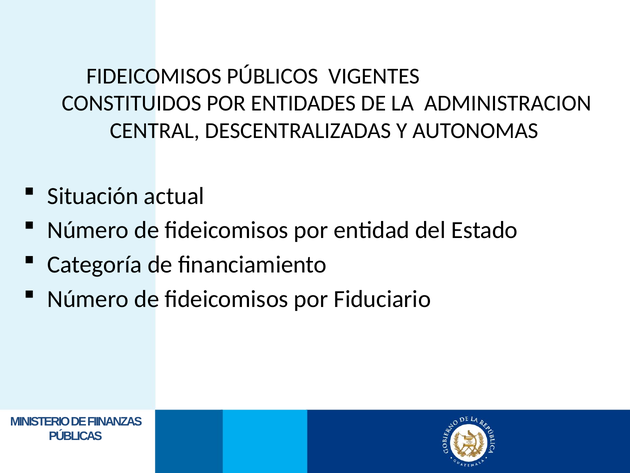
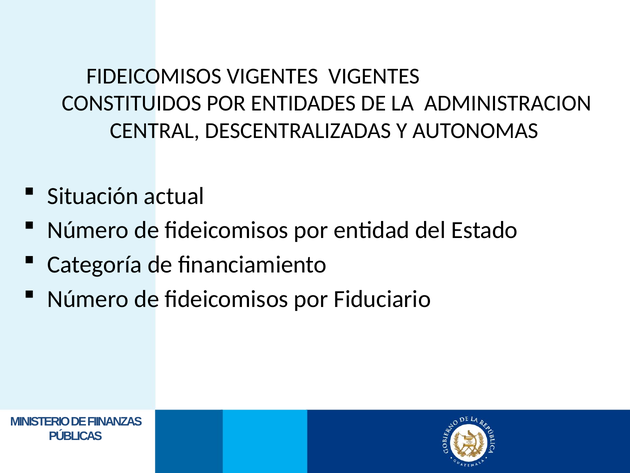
FIDEICOMISOS PÚBLICOS: PÚBLICOS -> VIGENTES (272, 76)
